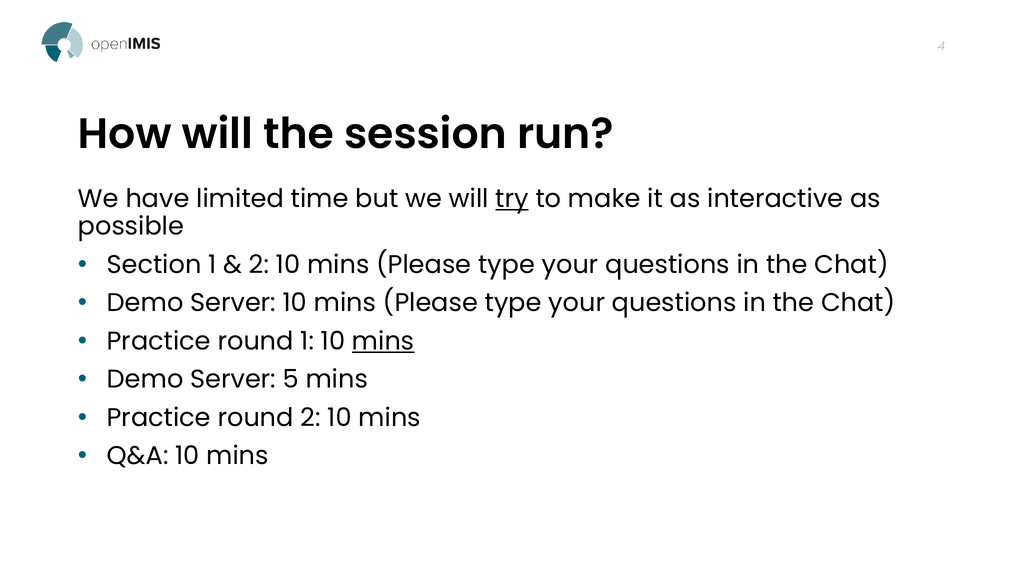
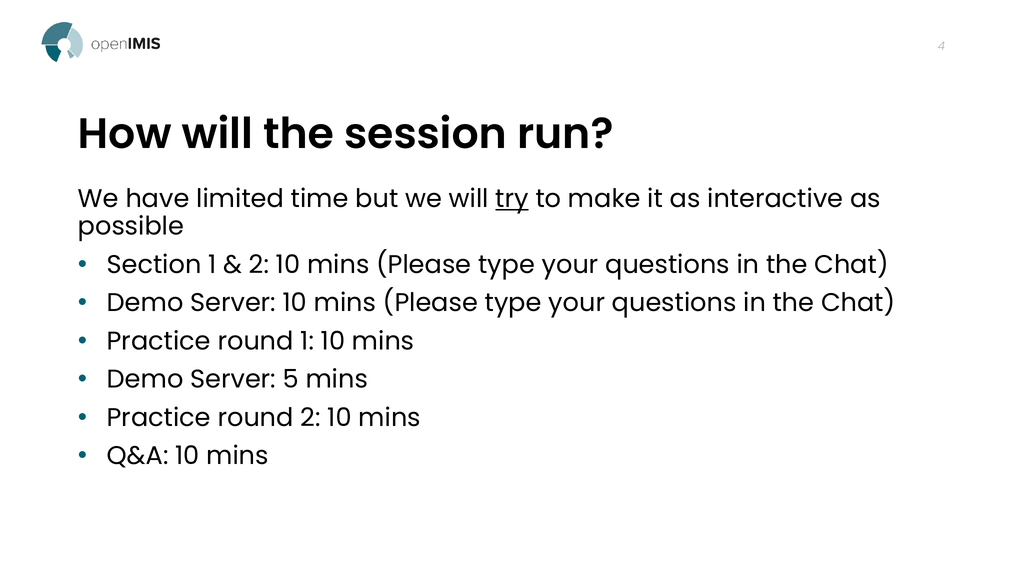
mins underline: present -> none (383, 342)
